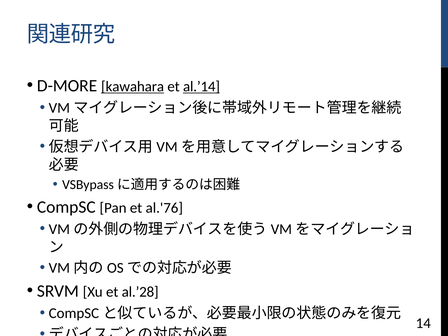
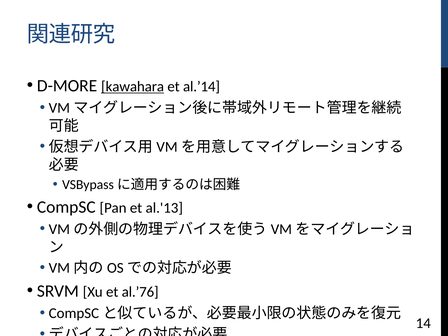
al.’14 underline: present -> none (201, 87)
al.'76: al.'76 -> al.'13 (164, 208)
al.’28: al.’28 -> al.’76 (140, 292)
